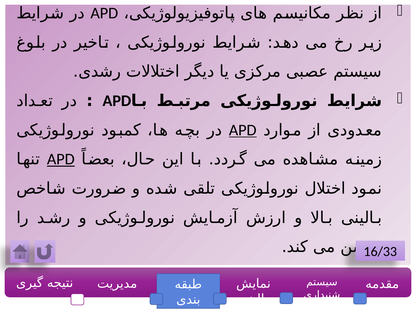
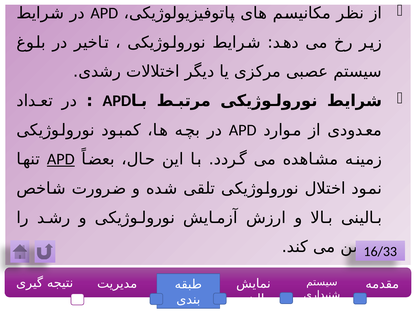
APD underline: present -> none (243, 130)
